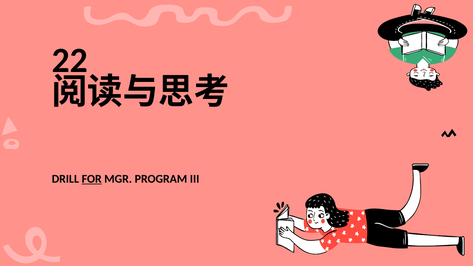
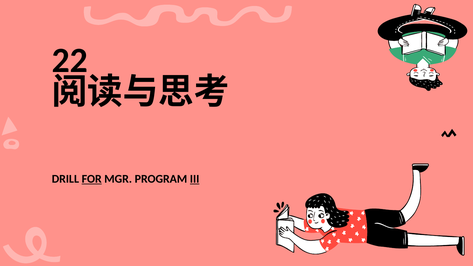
III underline: none -> present (195, 179)
